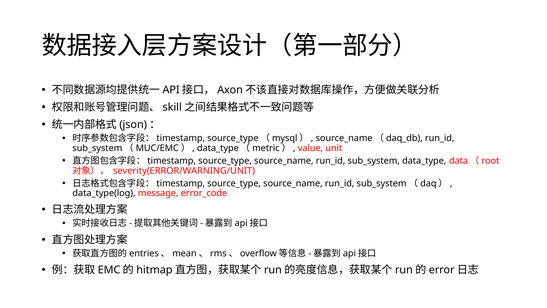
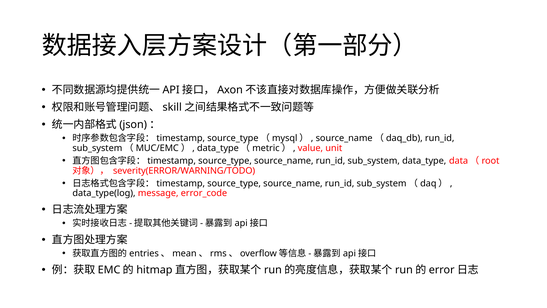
severity(ERROR/WARNING/UNIT: severity(ERROR/WARNING/UNIT -> severity(ERROR/WARNING/TODO (184, 170)
